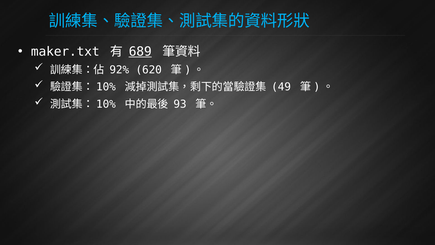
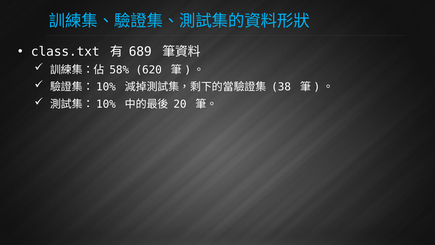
maker.txt: maker.txt -> class.txt (65, 51)
689 underline: present -> none (140, 51)
92%: 92% -> 58% (119, 70)
49: 49 -> 38 (281, 87)
93: 93 -> 20 (180, 104)
